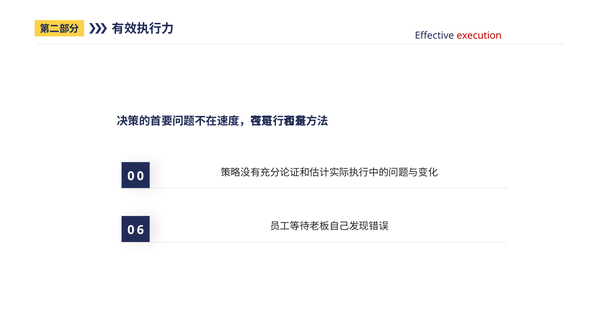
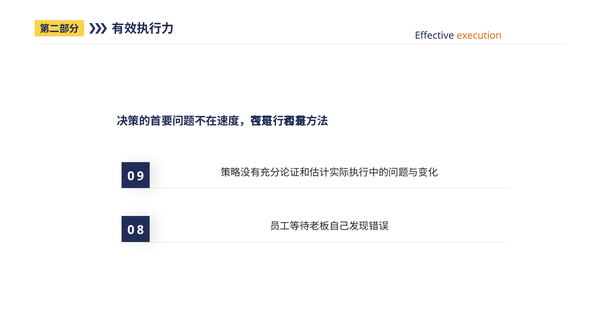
execution colour: red -> orange (479, 36)
0 0: 0 -> 9 (140, 176)
6: 6 -> 8 (140, 230)
